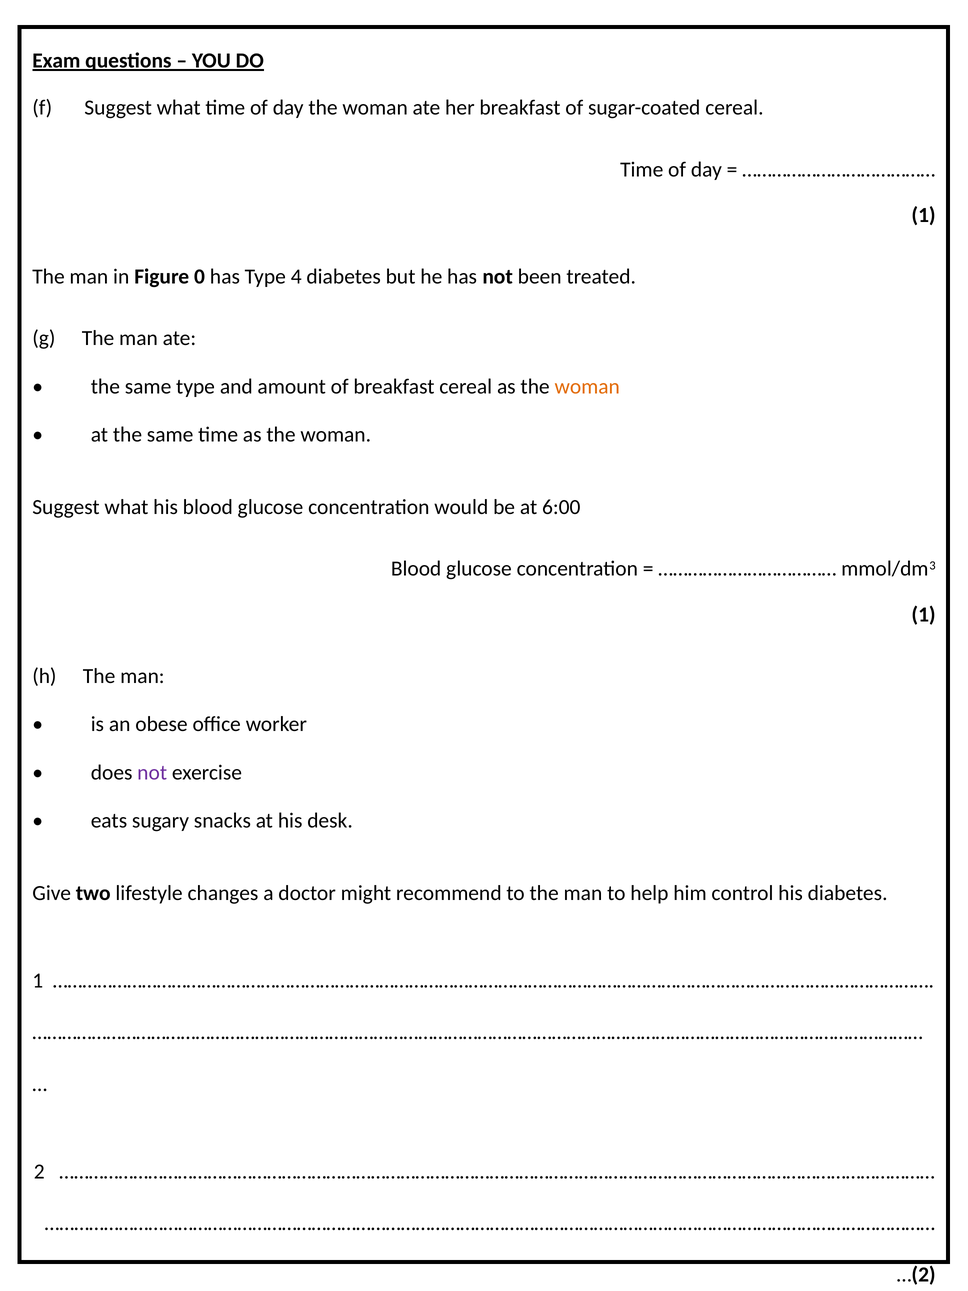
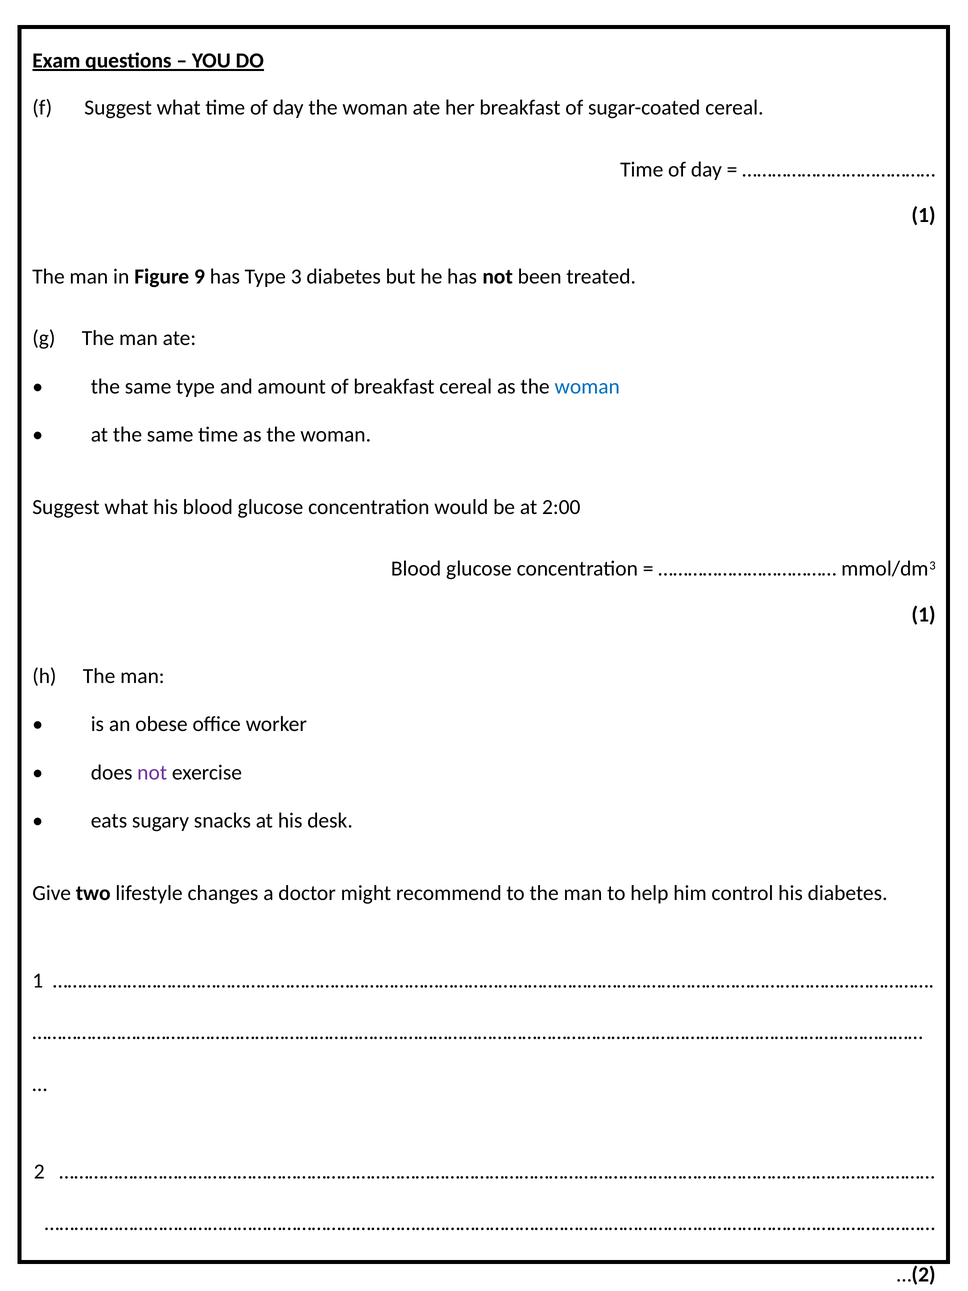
0: 0 -> 9 (199, 277)
4: 4 -> 3 (296, 277)
woman colour: orange -> blue (587, 386)
6:00: 6:00 -> 2:00 (561, 507)
